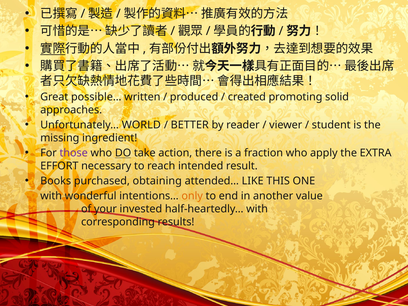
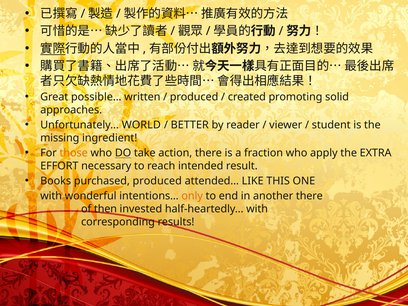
those colour: purple -> orange (74, 153)
purchased obtaining: obtaining -> produced (157, 181)
another value: value -> there (309, 196)
your: your -> then (105, 209)
